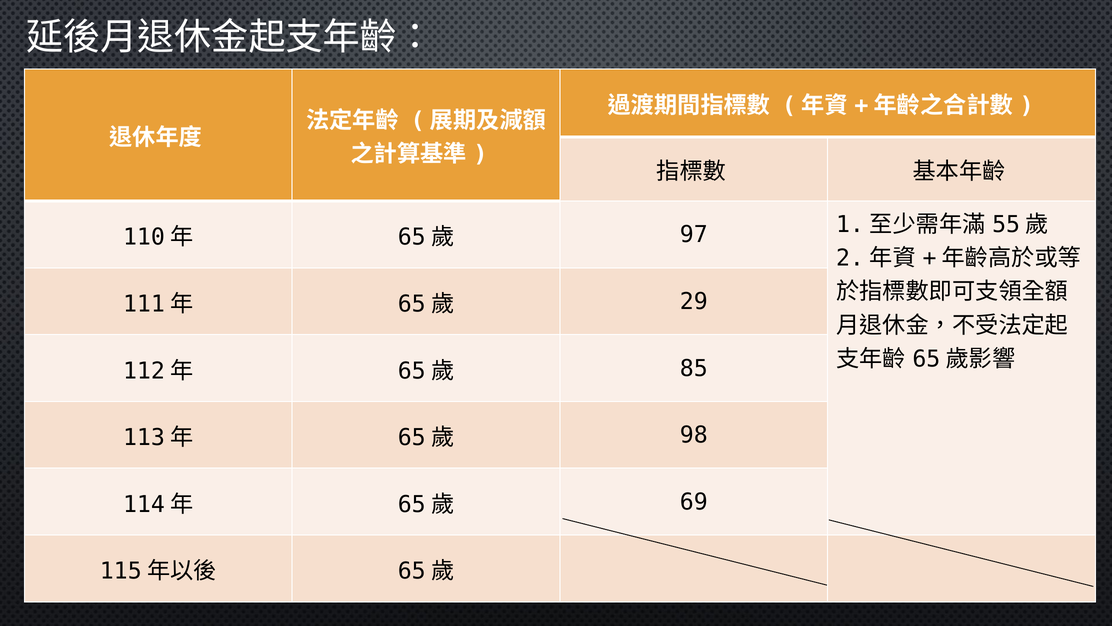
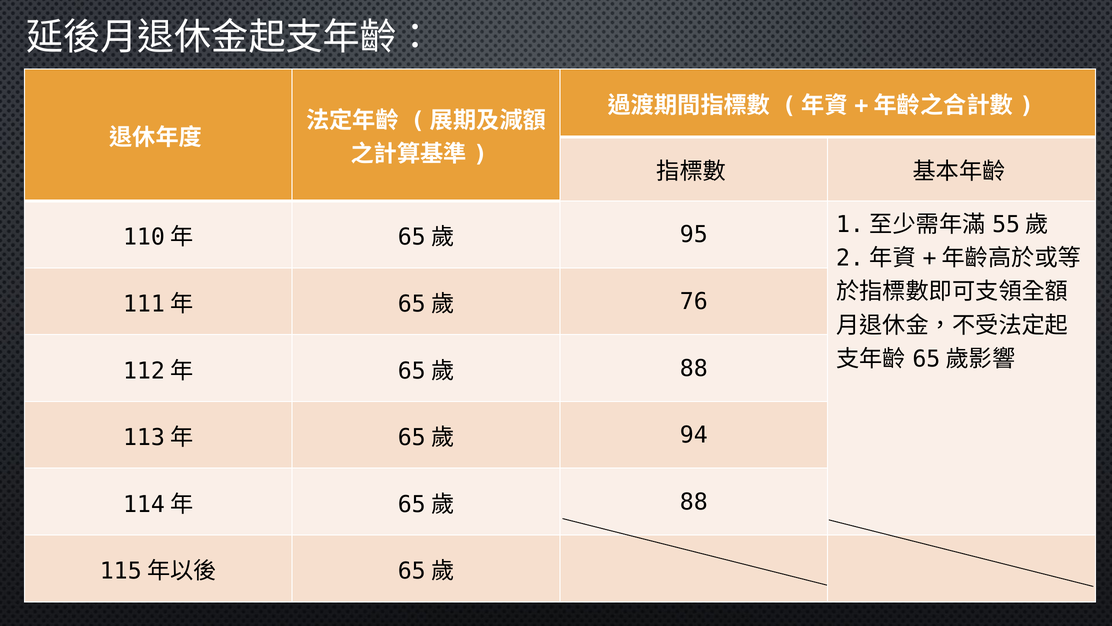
97: 97 -> 95 (694, 235)
29: 29 -> 76 (694, 301)
85: 85 -> 88 (694, 368)
98: 98 -> 94 (694, 435)
69: 69 -> 88 (694, 502)
